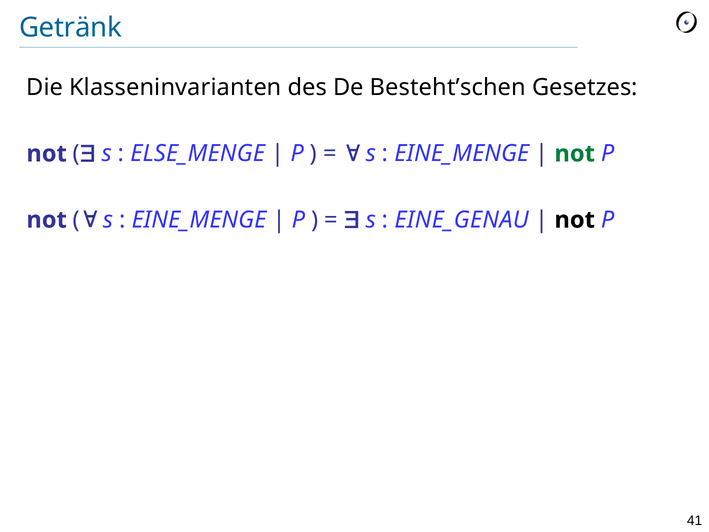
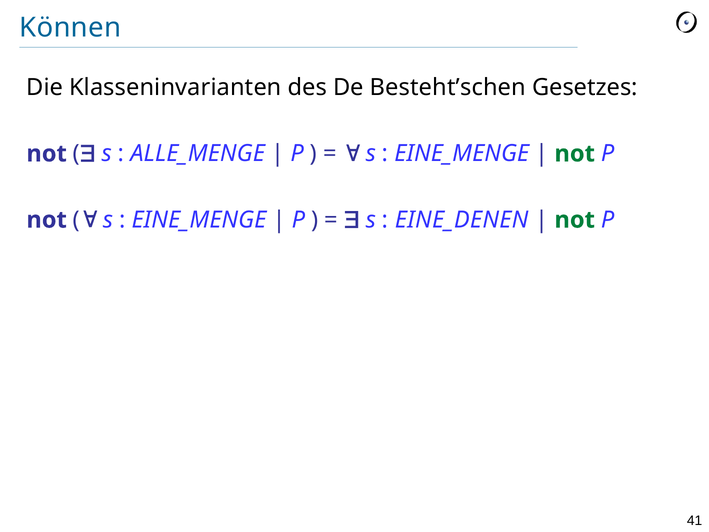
Getränk: Getränk -> Können (70, 28)
ELSE_MENGE: ELSE_MENGE -> ALLE_MENGE (198, 154)
EINE_GENAU: EINE_GENAU -> EINE_DENEN (462, 220)
not colour: black -> green (575, 220)
